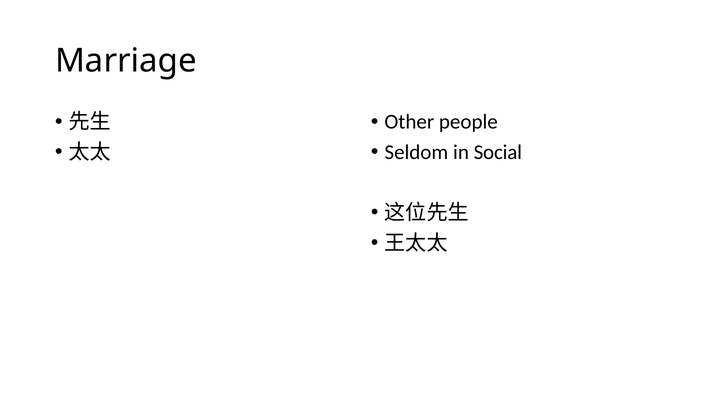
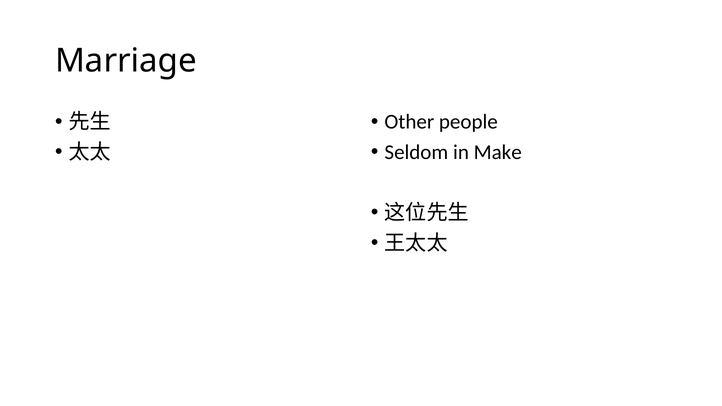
Social: Social -> Make (498, 152)
